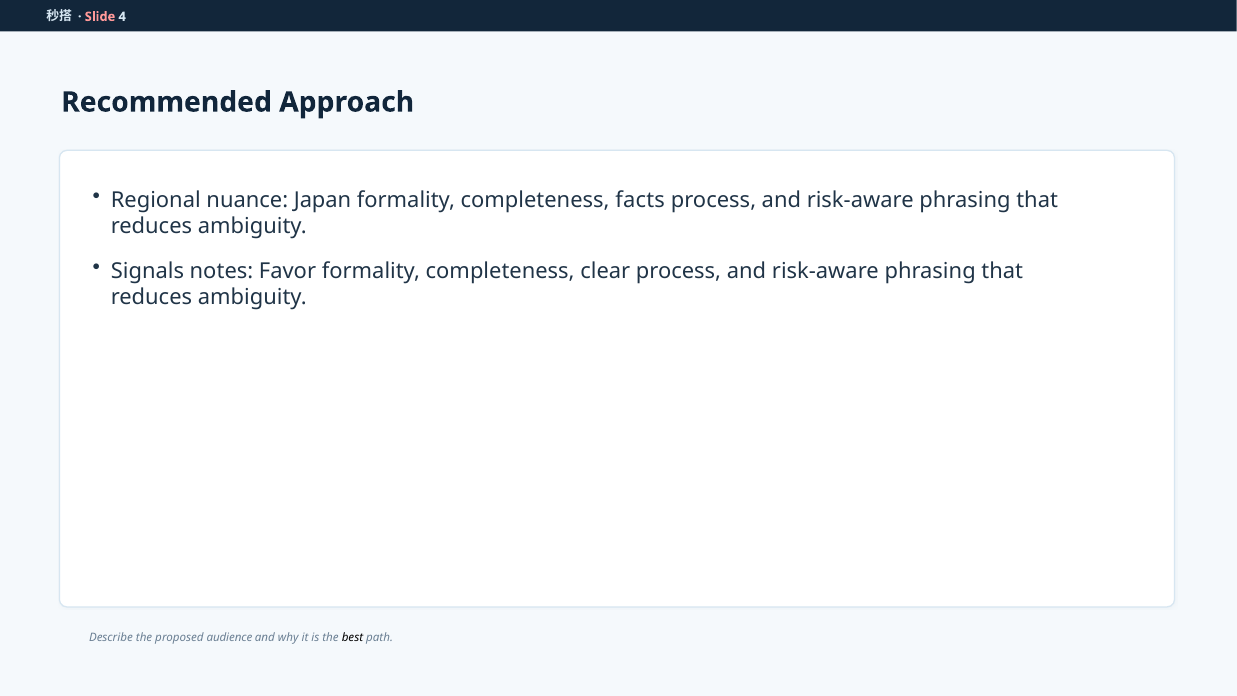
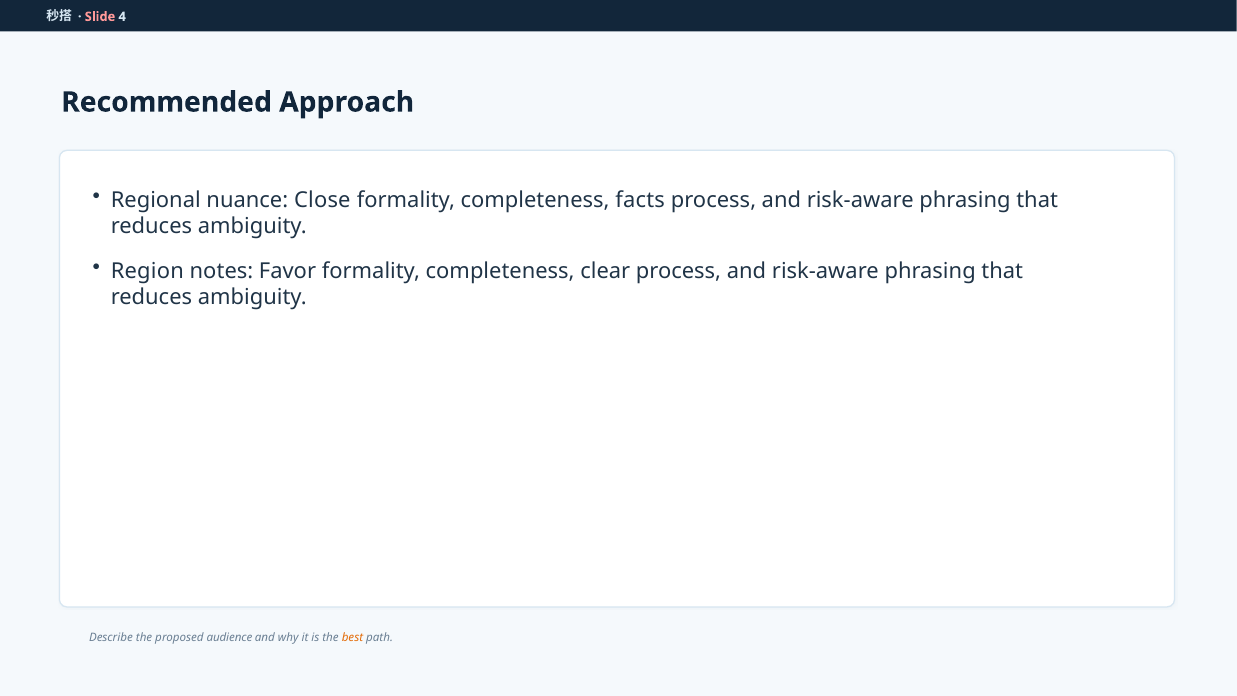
Japan: Japan -> Close (322, 200)
Signals: Signals -> Region (147, 271)
best colour: black -> orange (352, 637)
